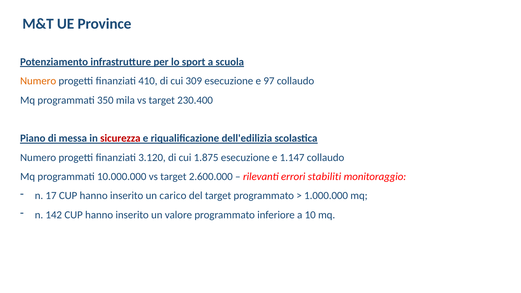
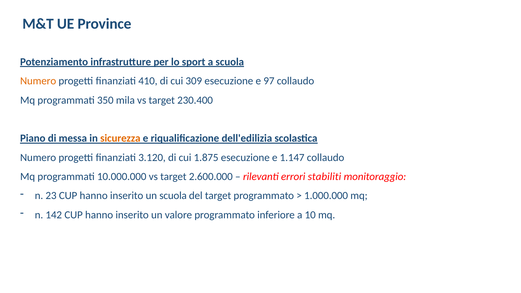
sicurezza colour: red -> orange (120, 138)
17: 17 -> 23 (51, 196)
un carico: carico -> scuola (173, 196)
